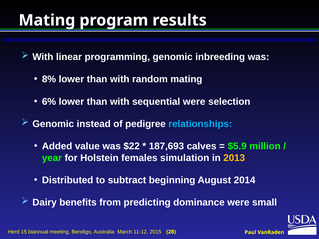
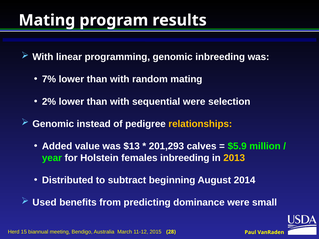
8%: 8% -> 7% (49, 79)
6%: 6% -> 2% (49, 102)
relationships colour: light blue -> yellow (200, 124)
$22: $22 -> $13 (132, 146)
187,693: 187,693 -> 201,293 (166, 146)
females simulation: simulation -> inbreeding (185, 158)
Dairy: Dairy -> Used (44, 203)
